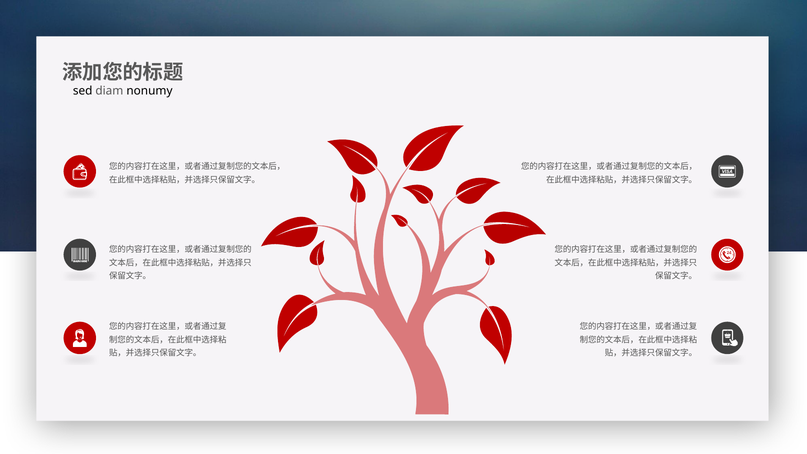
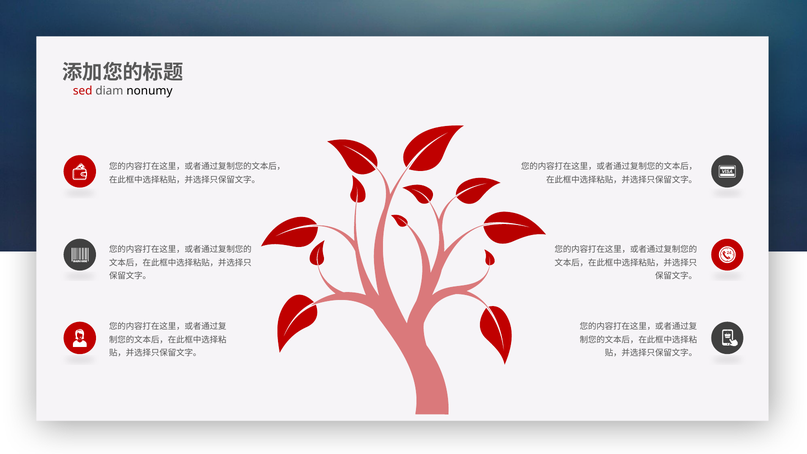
sed colour: black -> red (83, 91)
